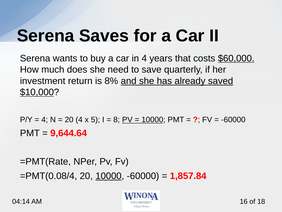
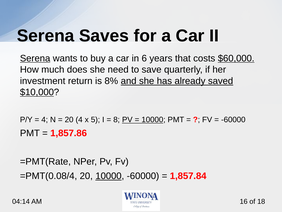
Serena underline: none -> present (35, 58)
in 4: 4 -> 6 (144, 58)
9,644.64: 9,644.64 -> 1,857.86 (69, 133)
